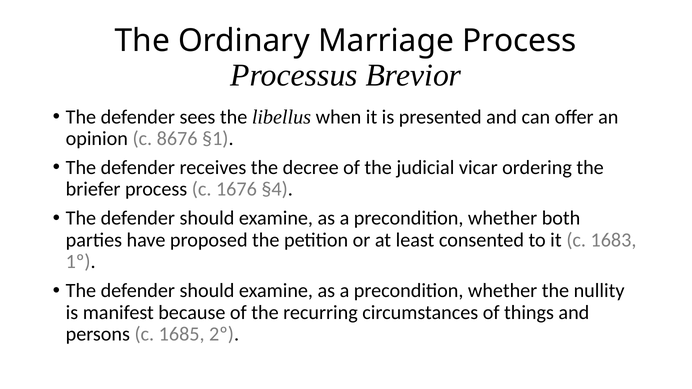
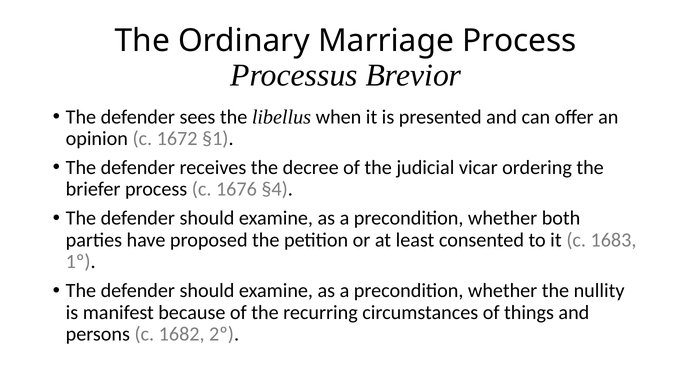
8676: 8676 -> 1672 (177, 139)
1685: 1685 -> 1682 (182, 334)
